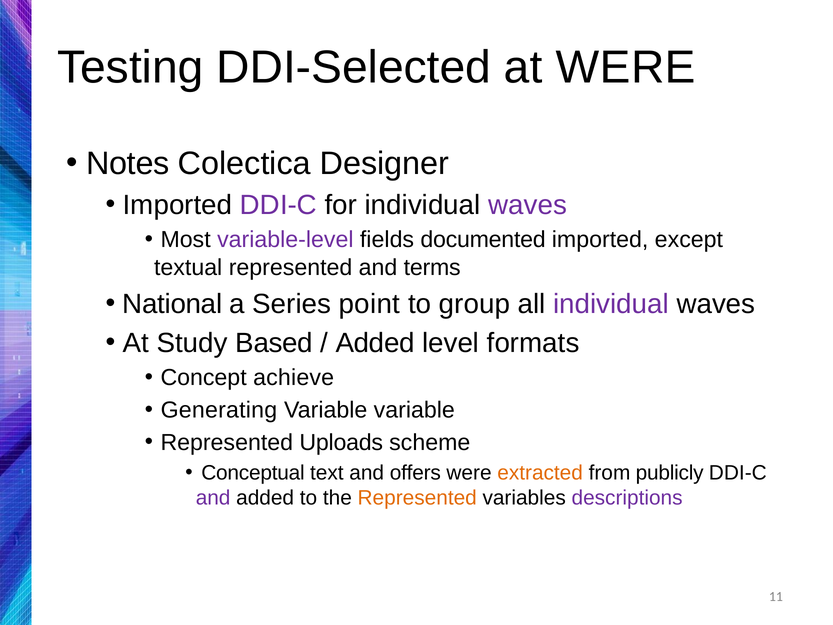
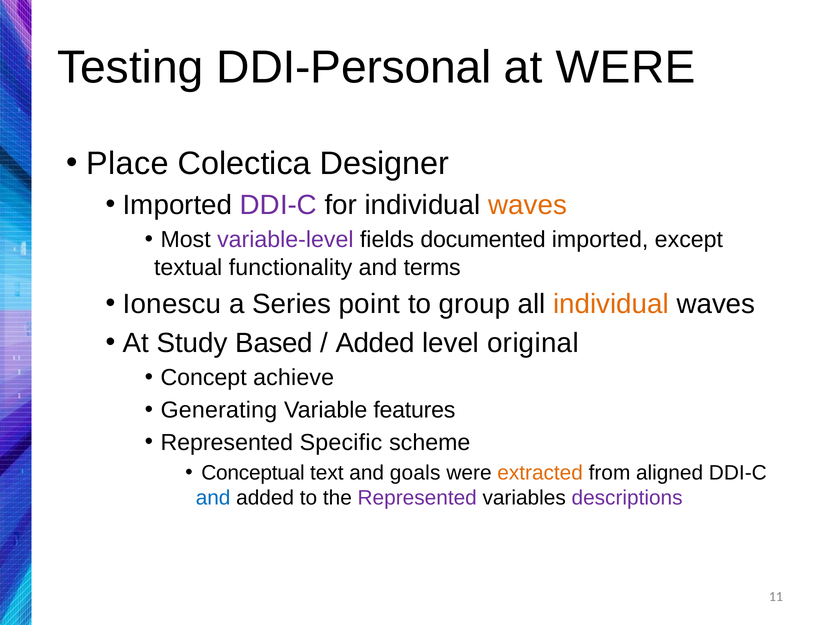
DDI-Selected: DDI-Selected -> DDI-Personal (354, 67)
Notes: Notes -> Place (127, 164)
waves colour: purple -> orange (528, 205)
textual represented: represented -> functionality (290, 268)
National: National -> Ionescu (172, 304)
individual colour: purple -> orange (611, 304)
formats: formats -> original (533, 343)
Variable variable: variable -> features (414, 410)
Uploads: Uploads -> Specific (341, 442)
offers: offers -> goals (415, 473)
publicly: publicly -> aligned (670, 473)
and colour: purple -> blue (213, 498)
Represented colour: orange -> purple (417, 498)
